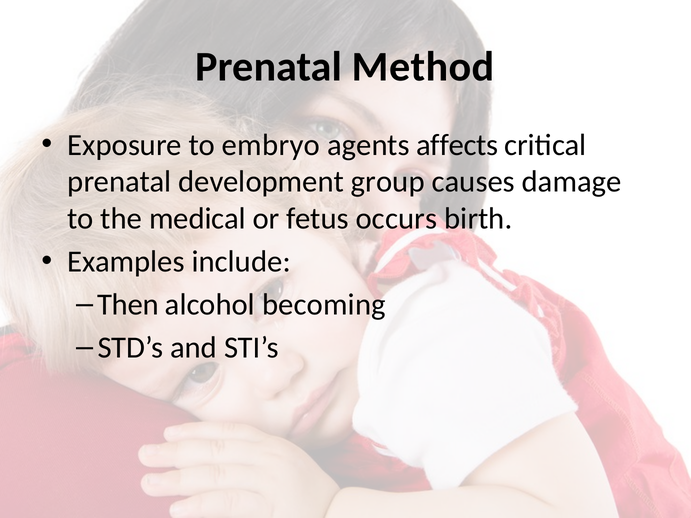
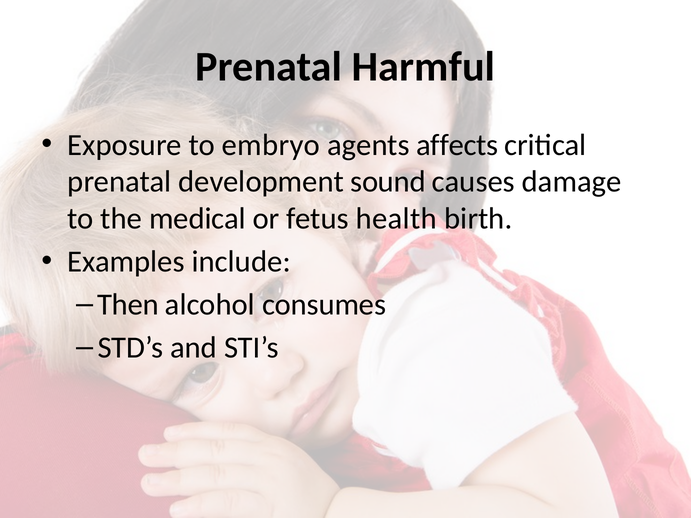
Method: Method -> Harmful (423, 67)
group: group -> sound (388, 182)
occurs: occurs -> health (396, 219)
becoming: becoming -> consumes (324, 305)
